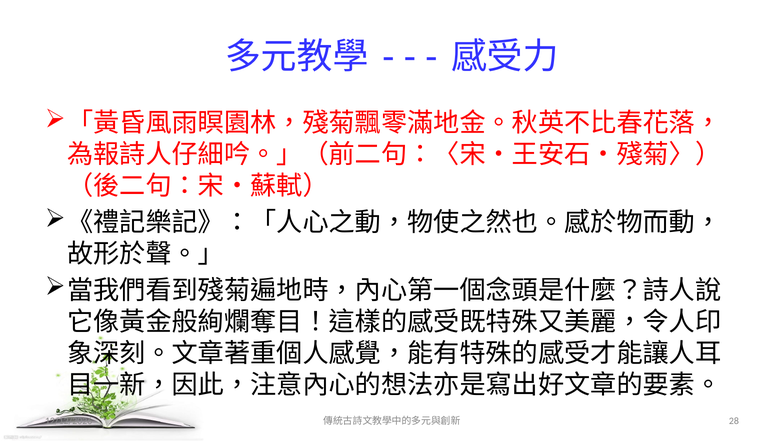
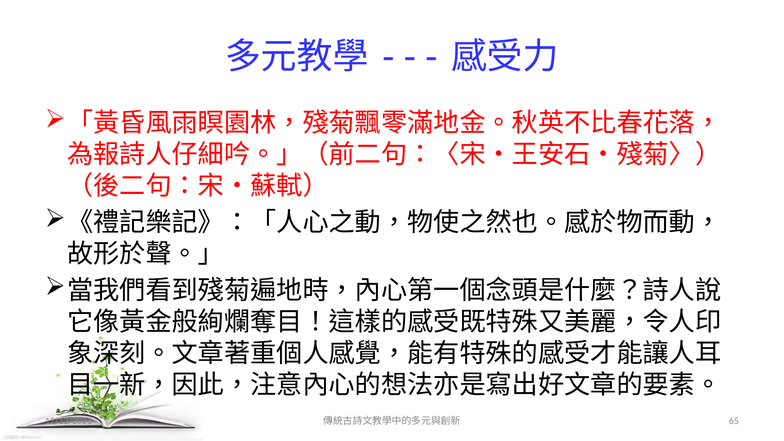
28: 28 -> 65 (734, 421)
